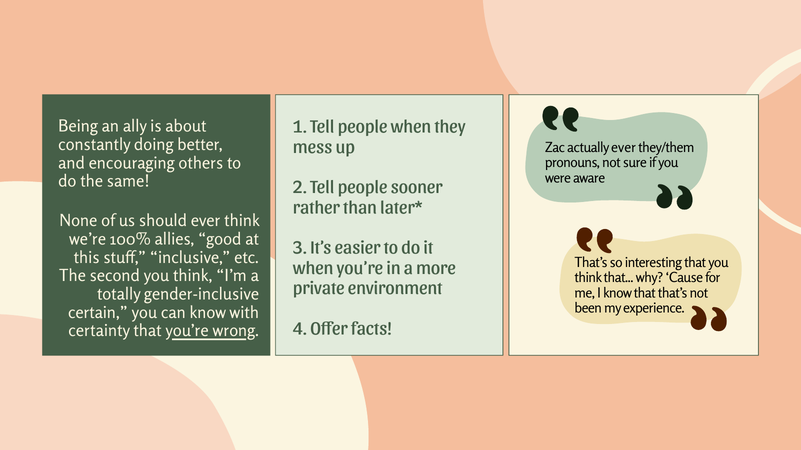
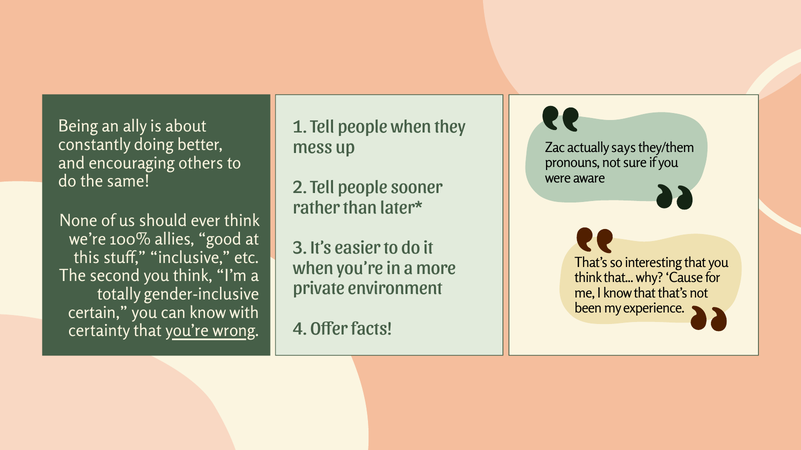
actually ever: ever -> says (624, 148)
